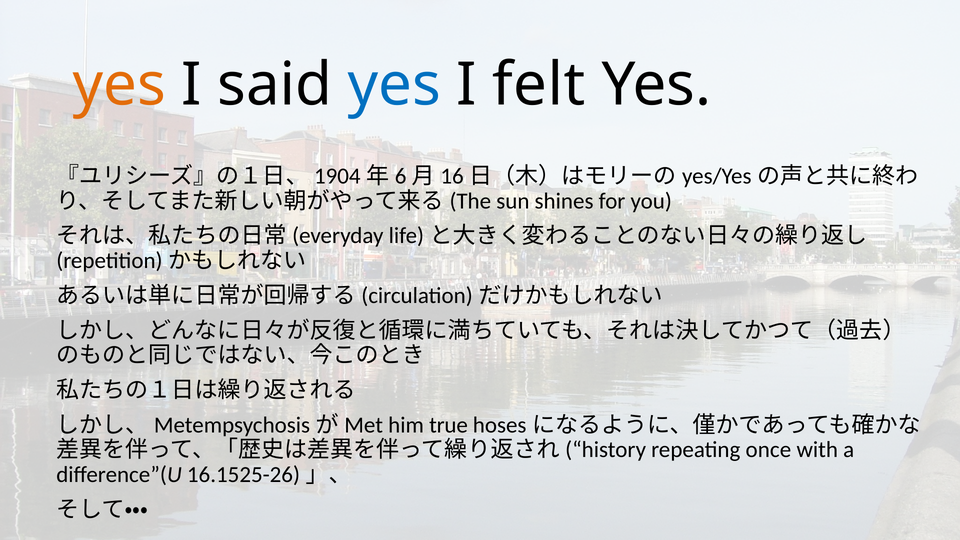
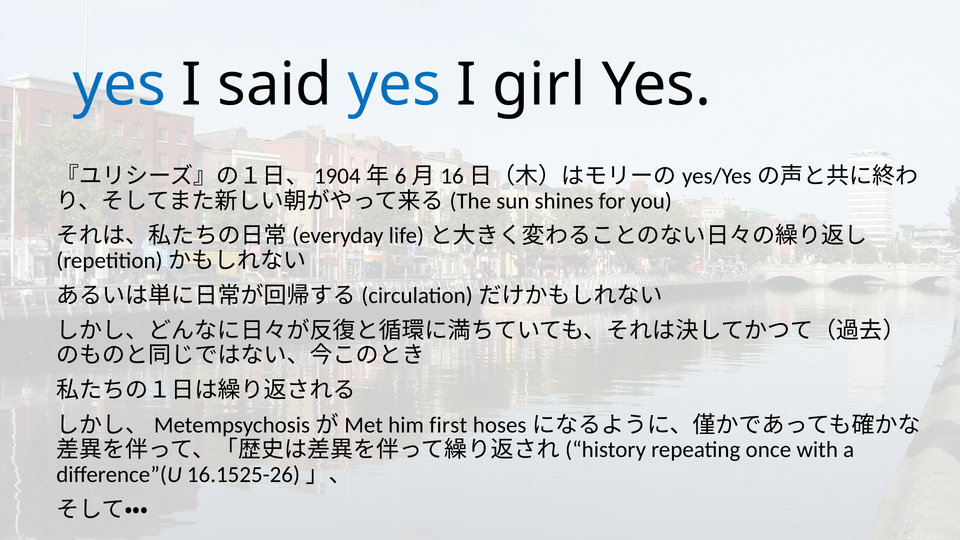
yes colour: orange -> blue (119, 85)
felt: felt -> girl (539, 85)
true: true -> first (448, 425)
